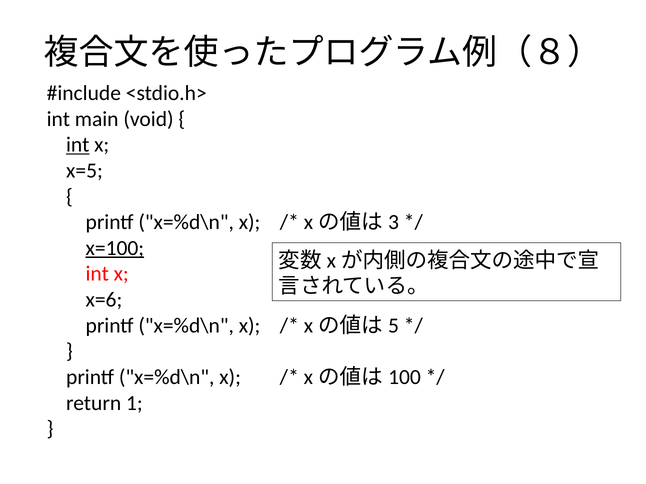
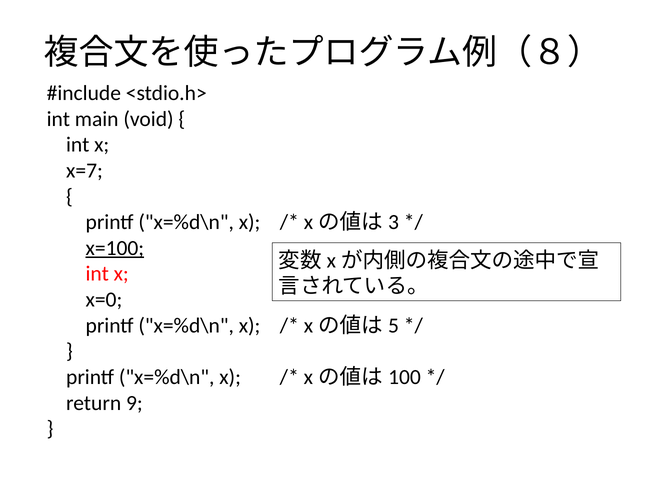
int underline: present -> none (78, 145)
x=5: x=5 -> x=7 (84, 171)
x=6: x=6 -> x=0 (104, 300)
1: 1 -> 9 (134, 403)
